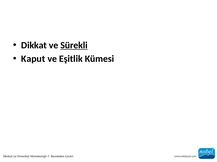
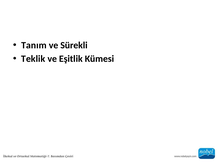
Dikkat: Dikkat -> Tanım (34, 46)
Sürekli underline: present -> none (74, 46)
Kaput: Kaput -> Teklik (33, 59)
